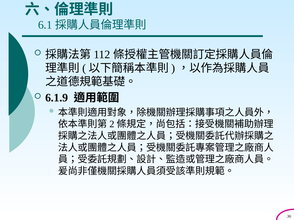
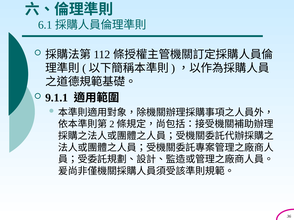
6.1.9: 6.1.9 -> 9.1.1 (57, 98)
